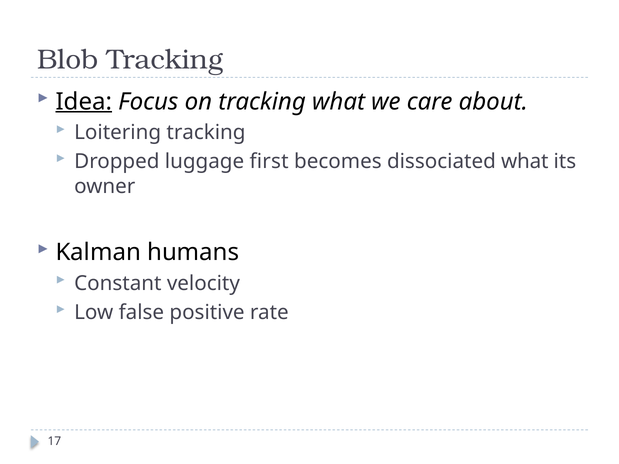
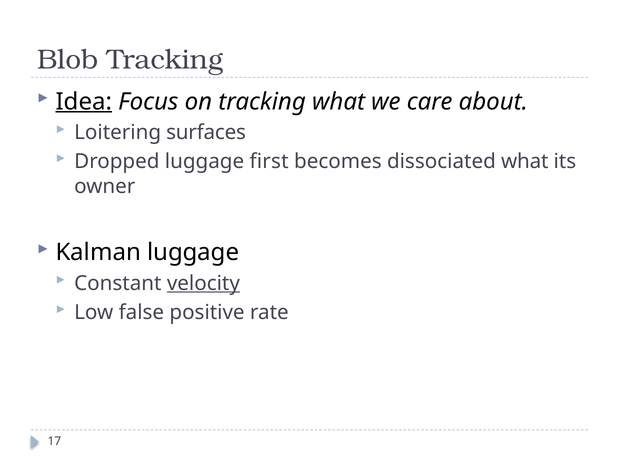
Loitering tracking: tracking -> surfaces (206, 133)
Kalman humans: humans -> luggage (193, 253)
velocity underline: none -> present (203, 283)
